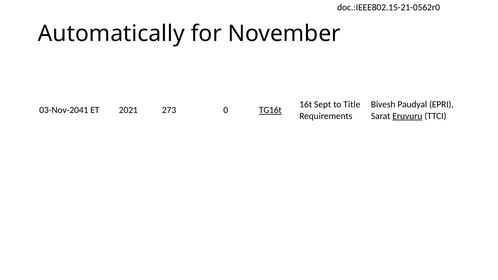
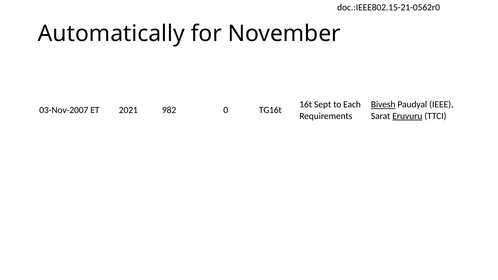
Title: Title -> Each (352, 105)
Bivesh underline: none -> present (383, 105)
EPRI: EPRI -> IEEE (441, 105)
03-Nov-2041: 03-Nov-2041 -> 03-Nov-2007 (64, 110)
273: 273 -> 982 (169, 110)
TG16t underline: present -> none (270, 110)
